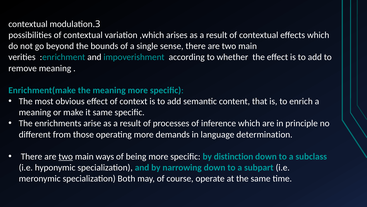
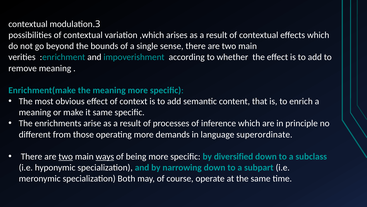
determination: determination -> superordinate (264, 134)
ways underline: none -> present (105, 156)
distinction: distinction -> diversified (234, 156)
